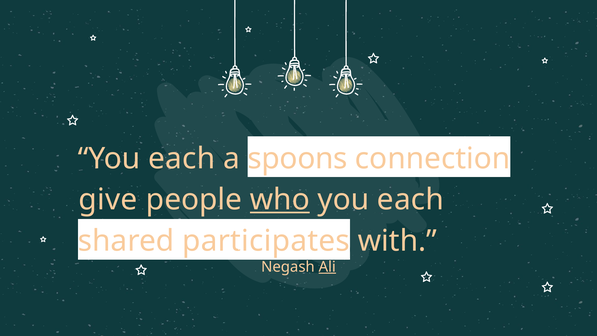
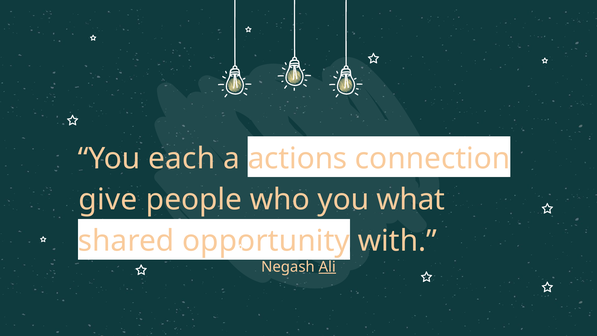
spoons: spoons -> actions (298, 158)
who underline: present -> none (280, 200)
each: each -> what (411, 200)
participates: participates -> opportunity (266, 241)
